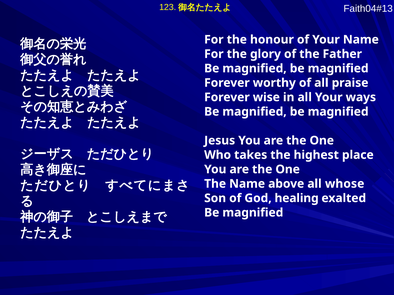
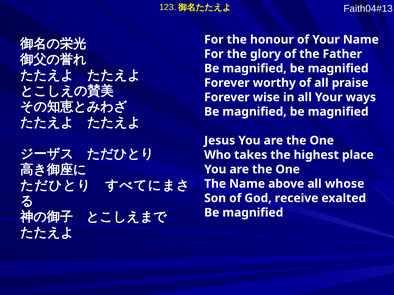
healing: healing -> receive (297, 198)
